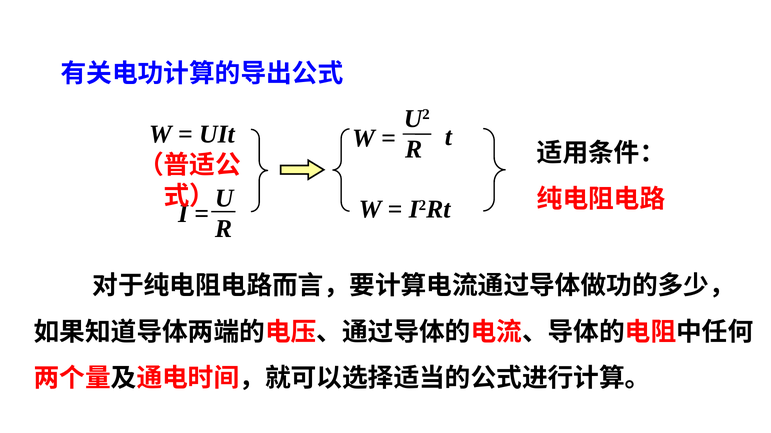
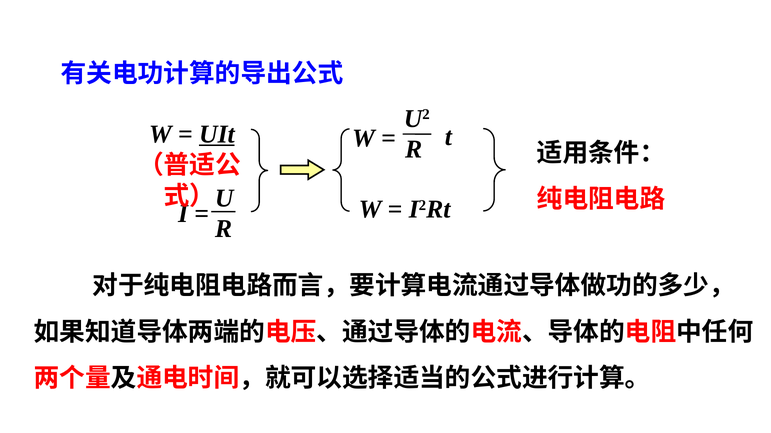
UIt underline: none -> present (217, 134)
